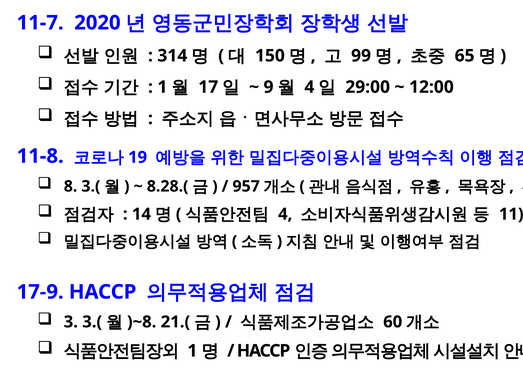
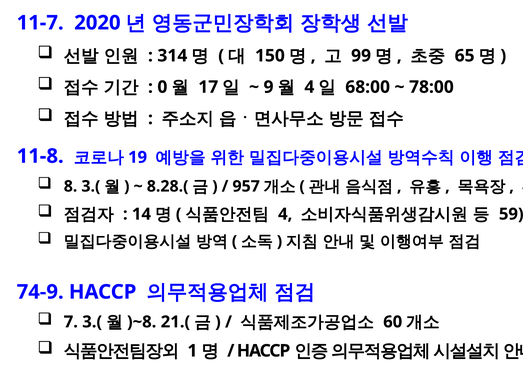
1: 1 -> 0 (162, 87)
29:00: 29:00 -> 68:00 (368, 87)
12:00: 12:00 -> 78:00 (431, 87)
11: 11 -> 59 (511, 214)
17-9: 17-9 -> 74-9 (40, 292)
3: 3 -> 7 (71, 322)
